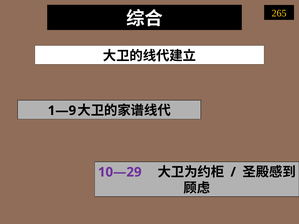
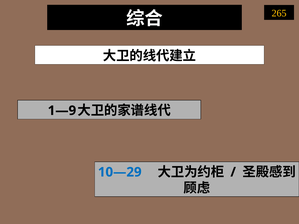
10—29 colour: purple -> blue (120, 172)
